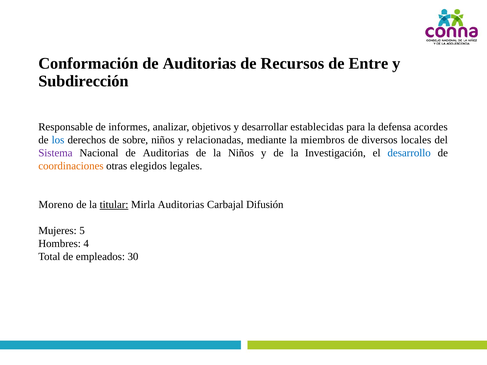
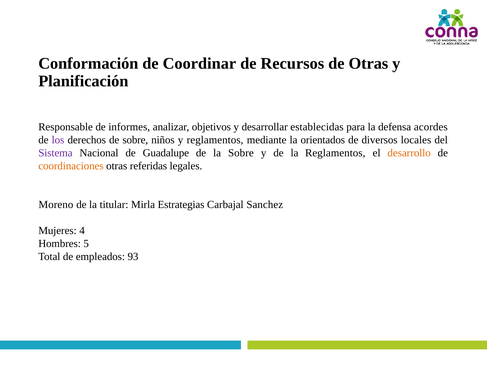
Auditorias: Auditorias -> Coordinar (199, 64)
de Entre: Entre -> Otras (368, 64)
Subdirección: Subdirección -> Planificación (83, 81)
los colour: blue -> purple (58, 140)
y relacionadas: relacionadas -> reglamentos (215, 140)
miembros: miembros -> orientados (323, 140)
Nacional de Auditorias: Auditorias -> Guadalupe (166, 153)
la Niños: Niños -> Sobre (241, 153)
la Investigación: Investigación -> Reglamentos (335, 153)
desarrollo colour: blue -> orange (409, 153)
elegidos: elegidos -> referidas (148, 166)
titular underline: present -> none (114, 205)
Mirla Auditorias: Auditorias -> Estrategias (181, 205)
Difusión: Difusión -> Sanchez (265, 205)
5: 5 -> 4 (82, 231)
4: 4 -> 5 (86, 244)
30: 30 -> 93 (133, 257)
